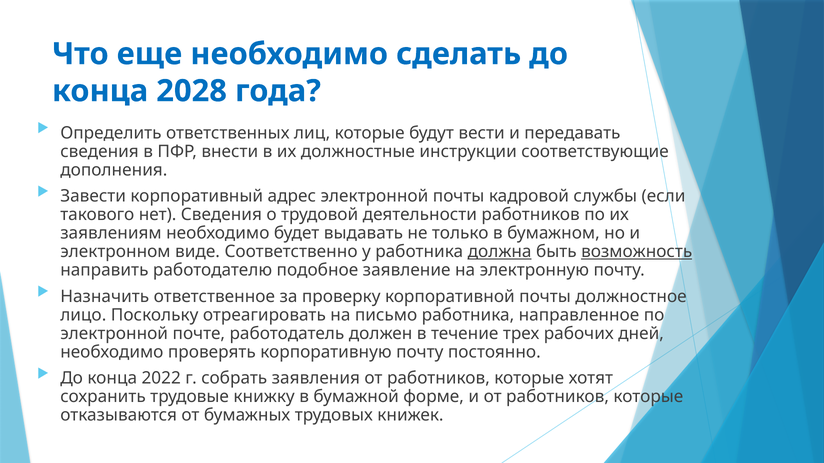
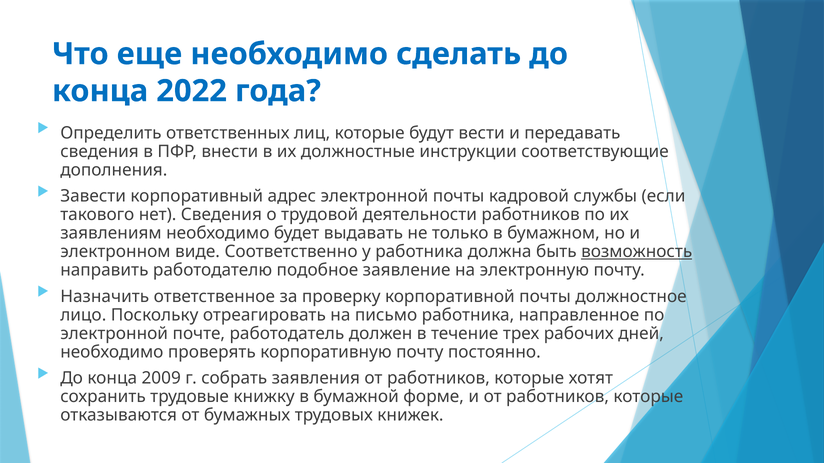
2028: 2028 -> 2022 (192, 91)
должна underline: present -> none (500, 252)
2022: 2022 -> 2009 (161, 379)
